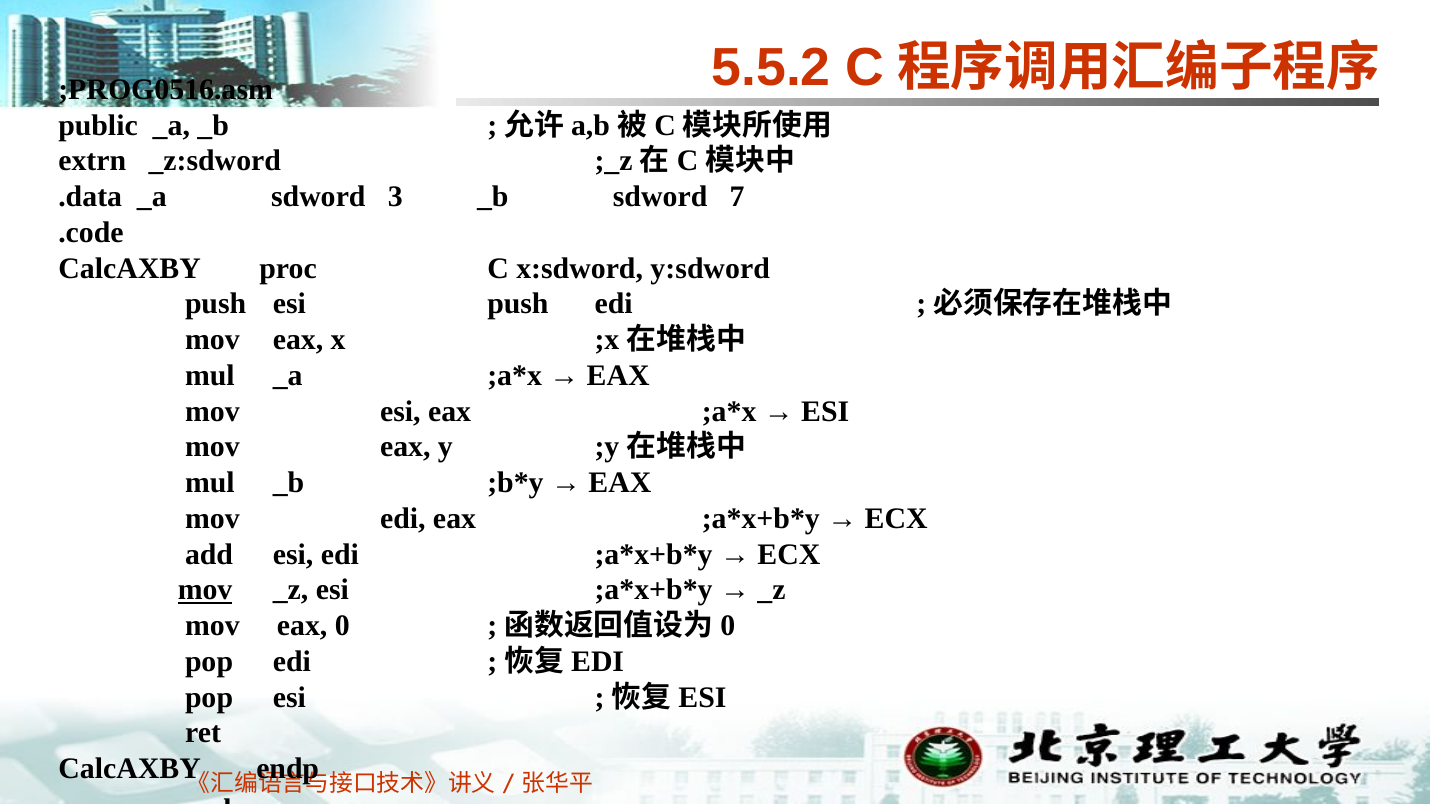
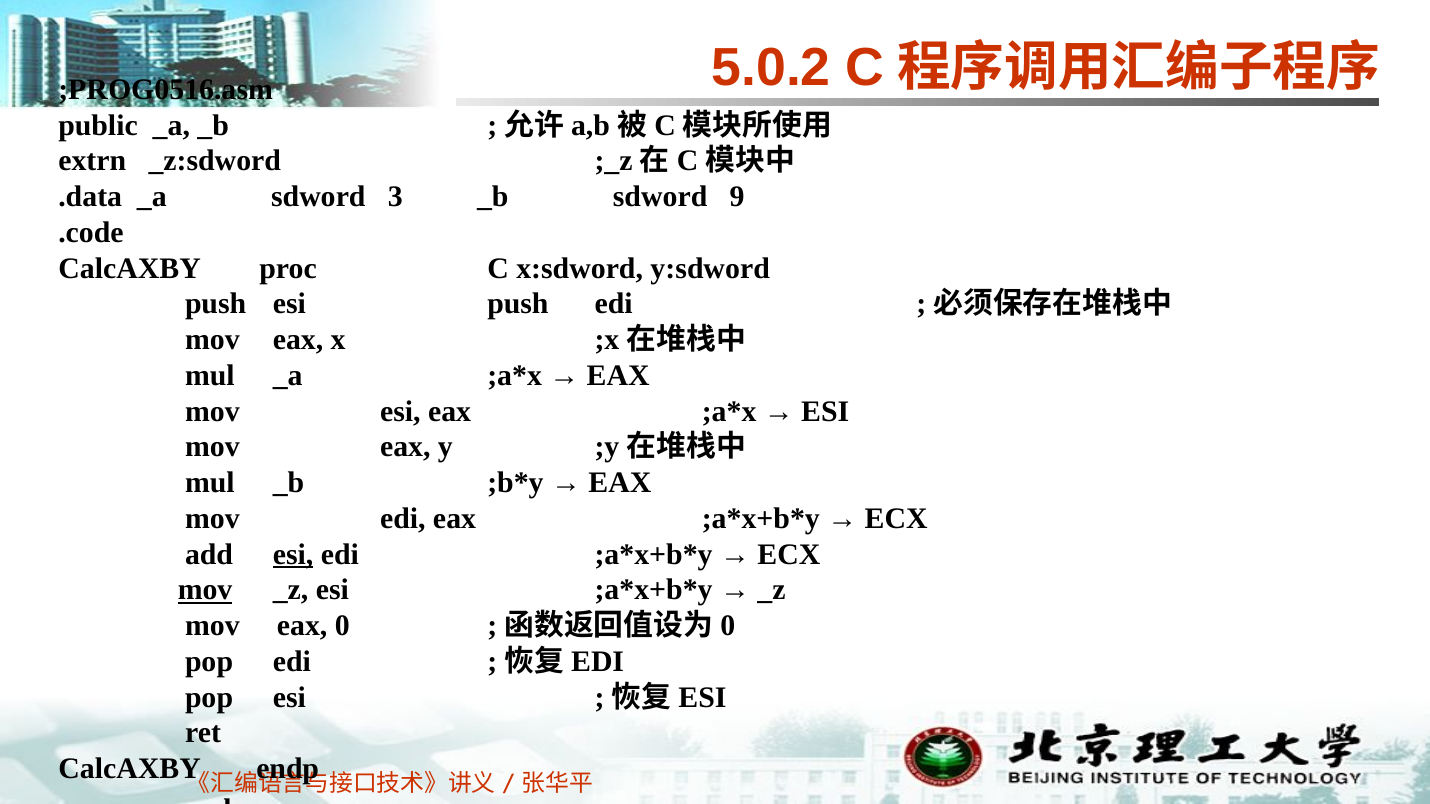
5.5.2: 5.5.2 -> 5.0.2 (771, 68)
7: 7 -> 9 (737, 197)
esi underline: none -> present (293, 555)
